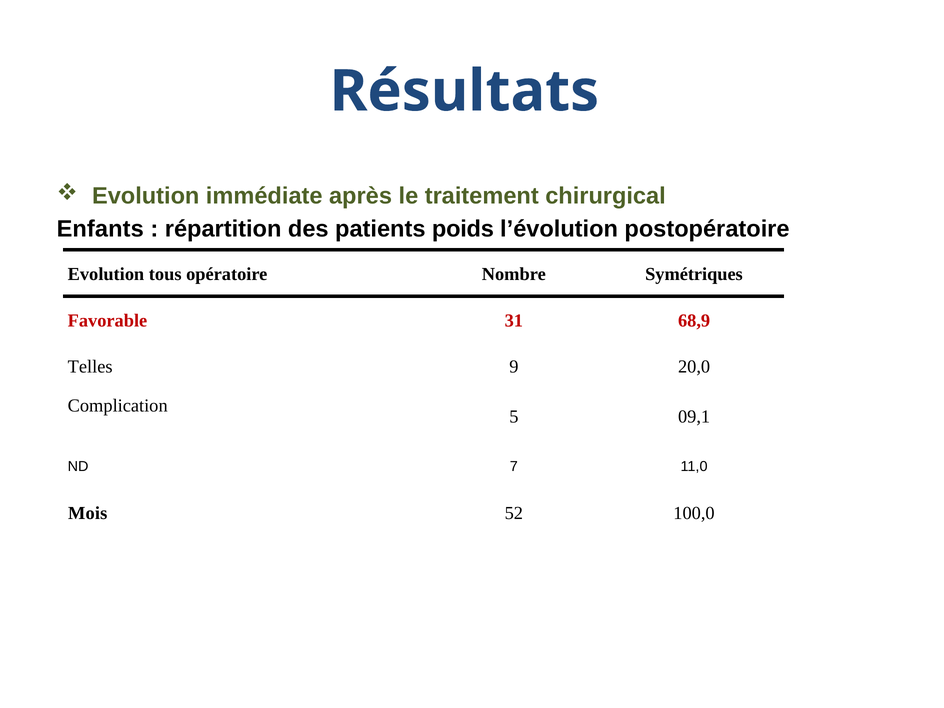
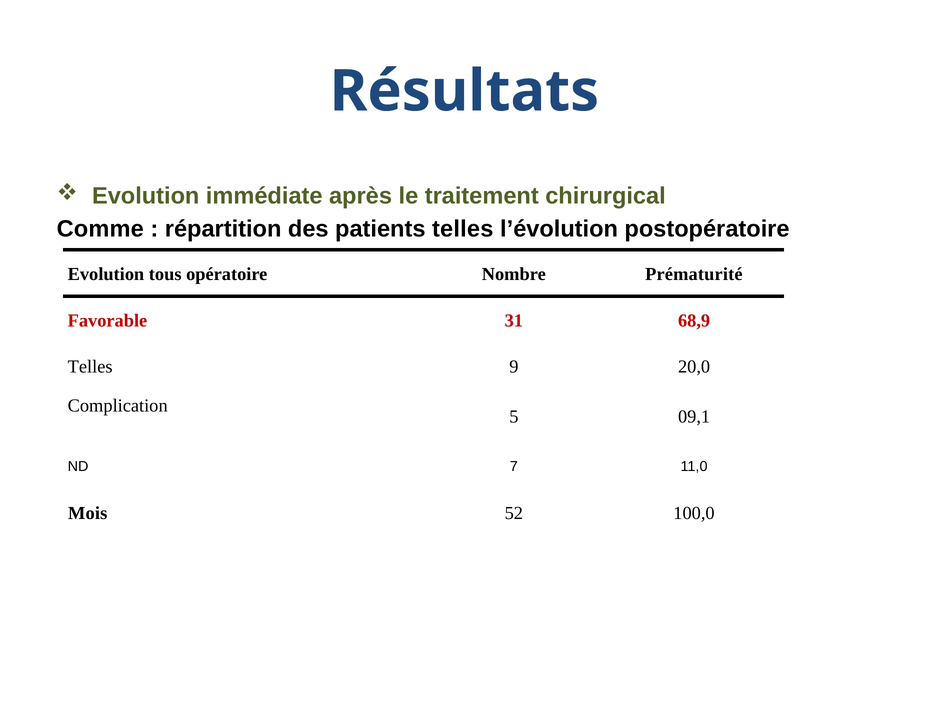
Enfants: Enfants -> Comme (100, 229)
patients poids: poids -> telles (463, 229)
Symétriques: Symétriques -> Prématurité (694, 274)
